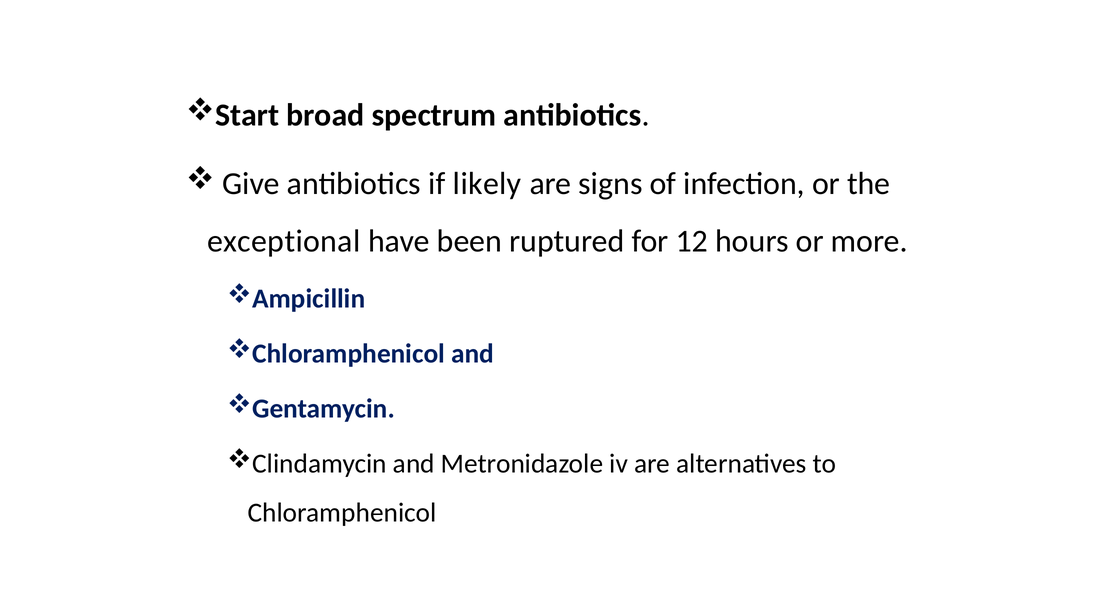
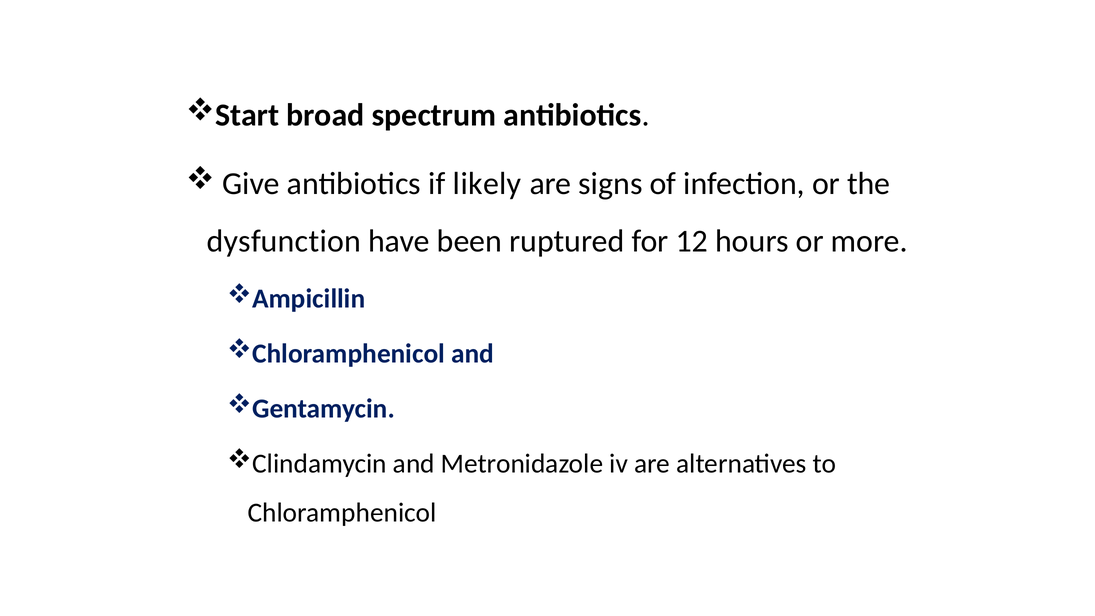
exceptional: exceptional -> dysfunction (284, 241)
